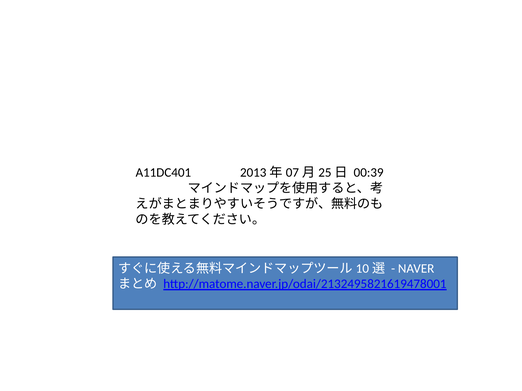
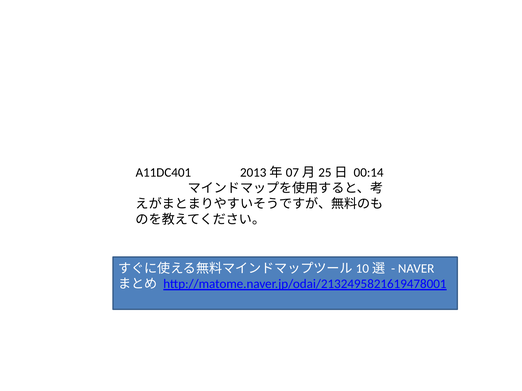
00:39: 00:39 -> 00:14 (369, 173)
